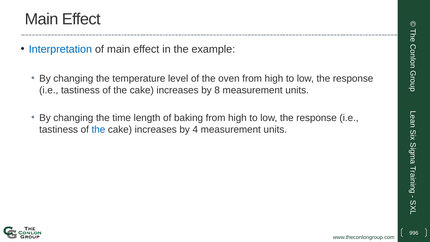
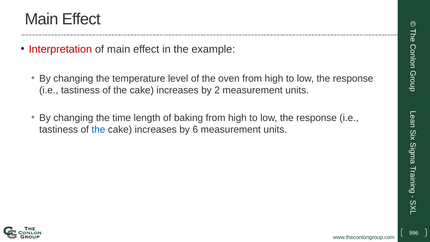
Interpretation colour: blue -> red (60, 49)
8: 8 -> 2 (217, 90)
4: 4 -> 6 (195, 130)
